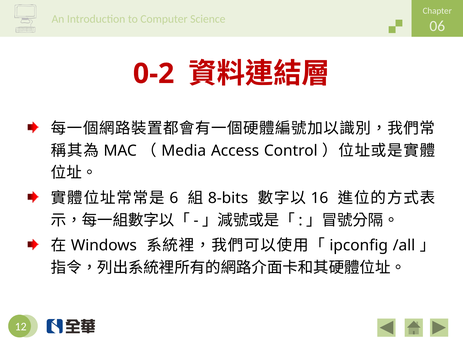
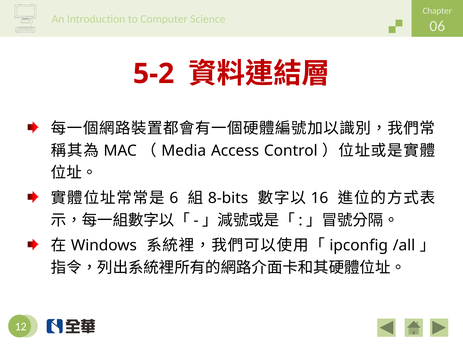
0-2: 0-2 -> 5-2 (154, 74)
